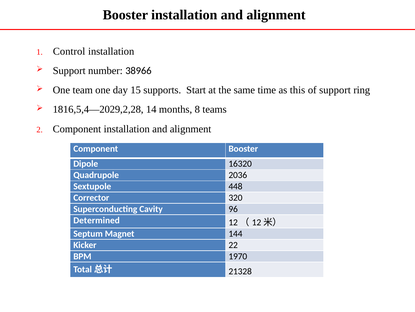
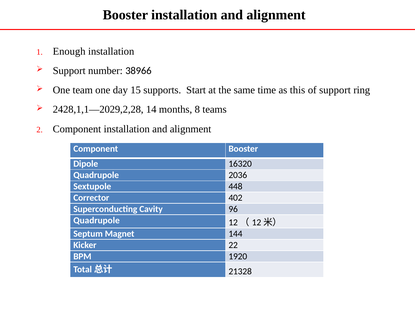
Control: Control -> Enough (69, 51)
1816,5,4—2029,2,28: 1816,5,4—2029,2,28 -> 2428,1,1—2029,2,28 (98, 109)
320: 320 -> 402 (235, 197)
Determined: Determined -> Quadrupole (97, 220)
1970: 1970 -> 1920 (238, 256)
